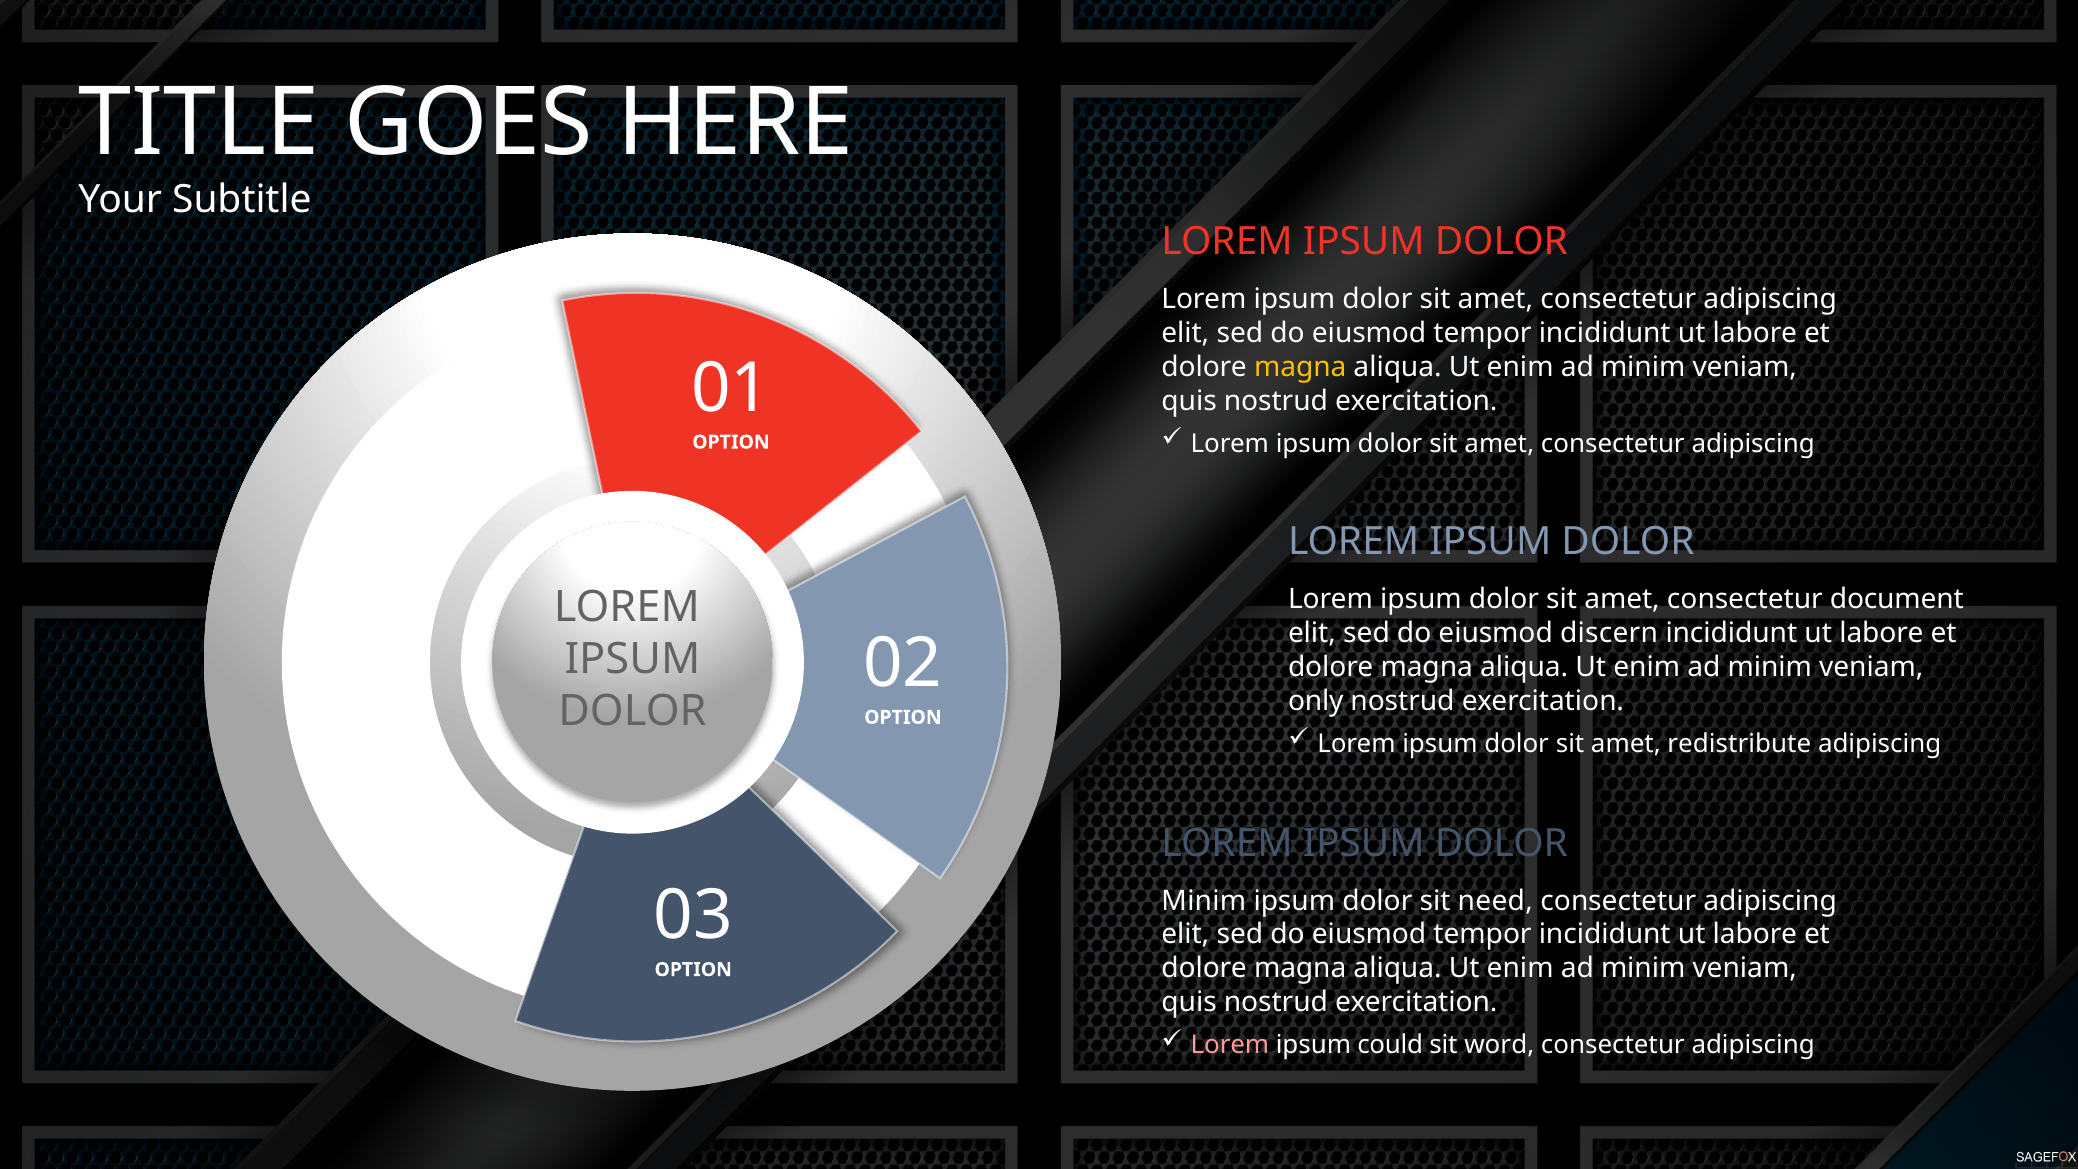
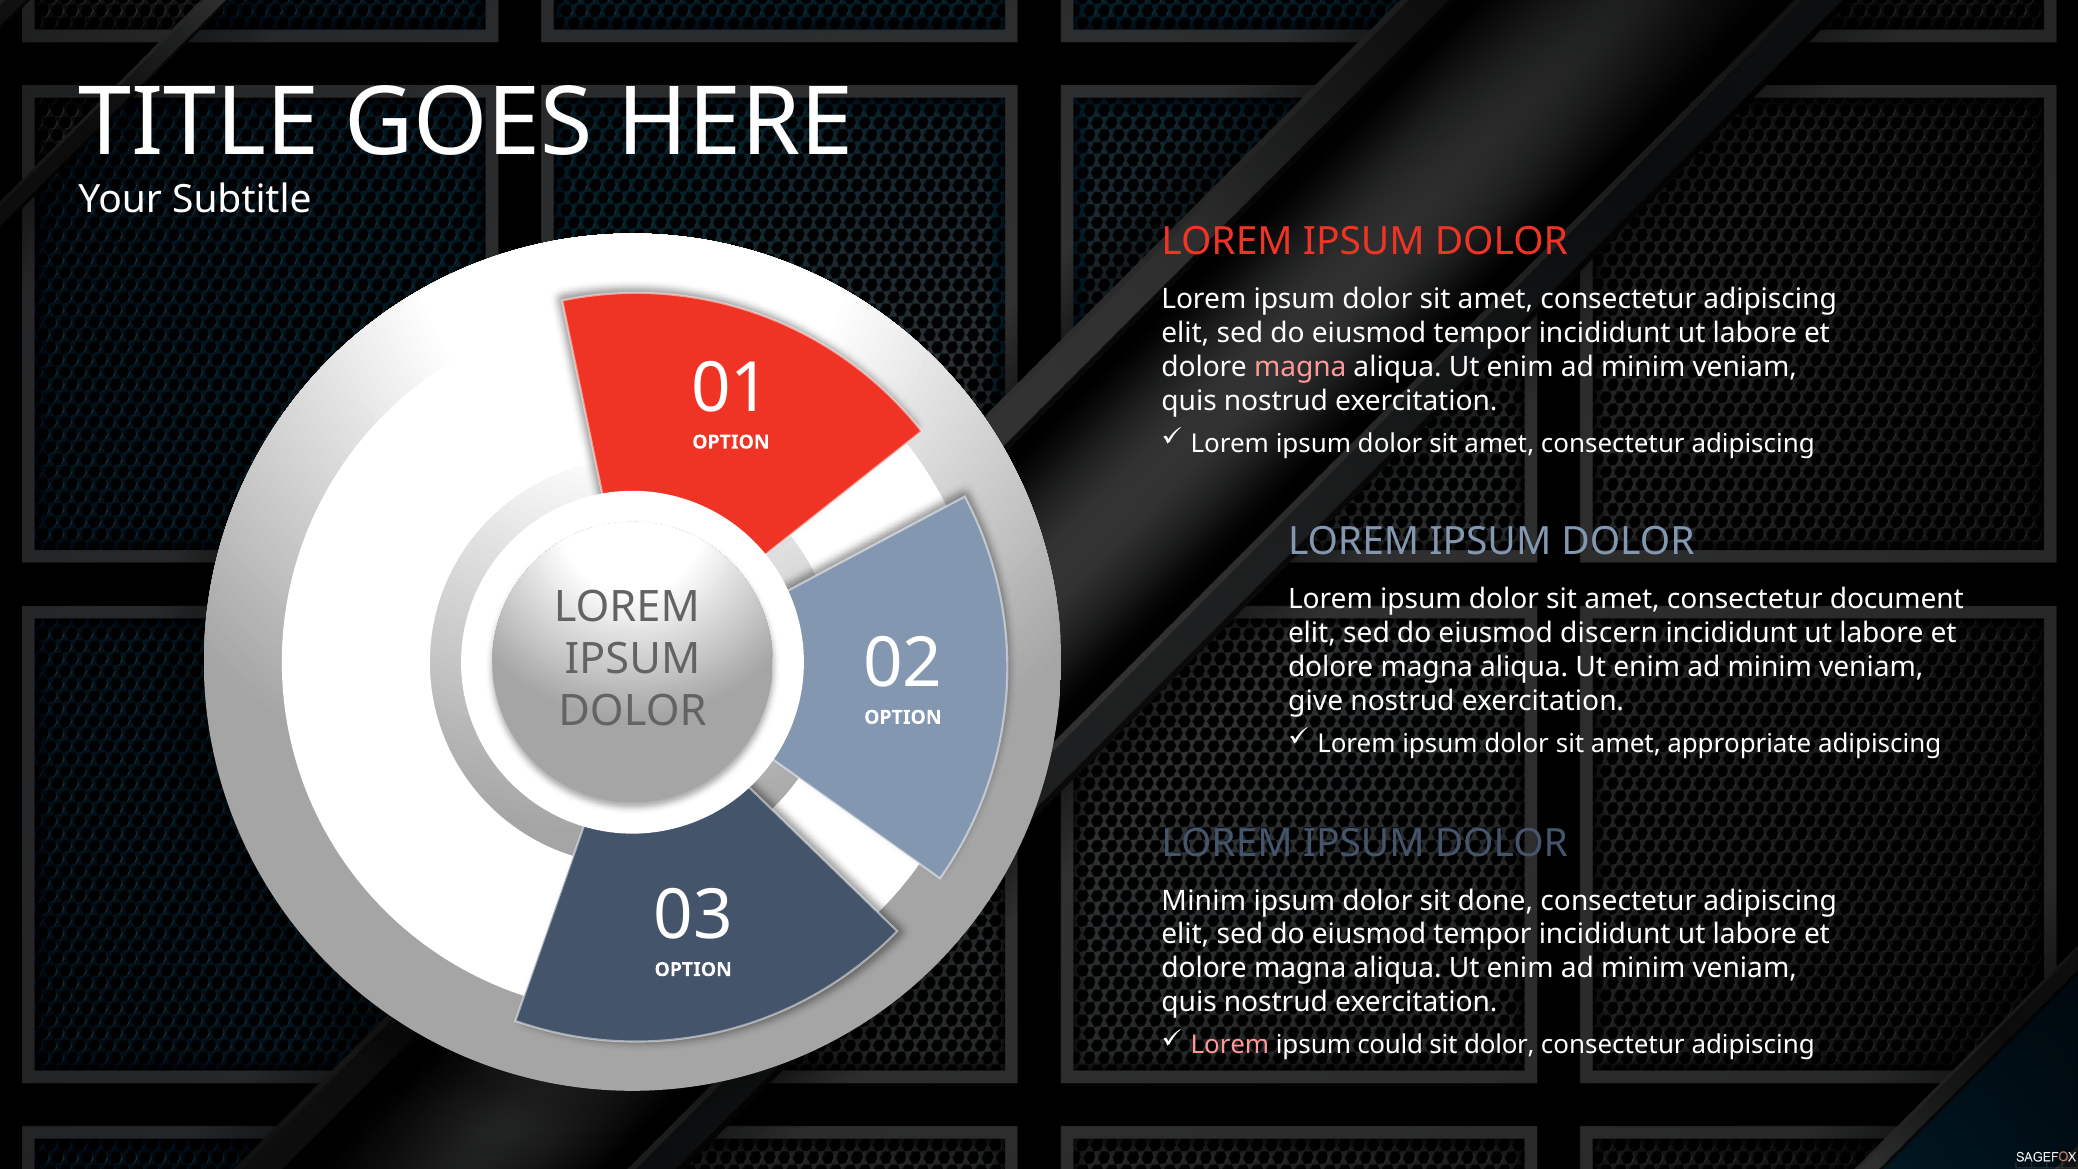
magna colour: yellow -> pink (1300, 367)
only: only -> give (1316, 701)
redistribute: redistribute -> appropriate (1739, 743)
need: need -> done (1495, 901)
sit word: word -> dolor (1499, 1045)
